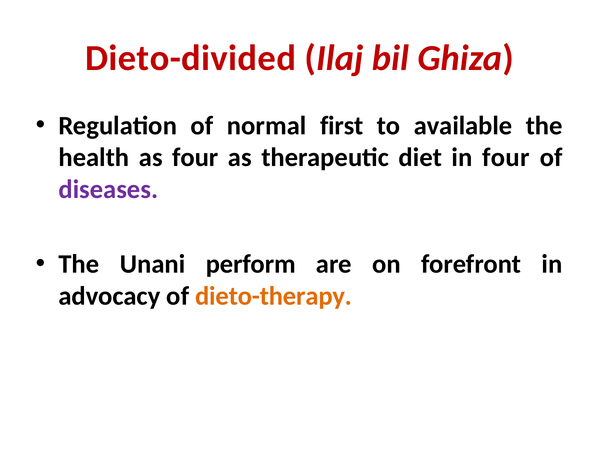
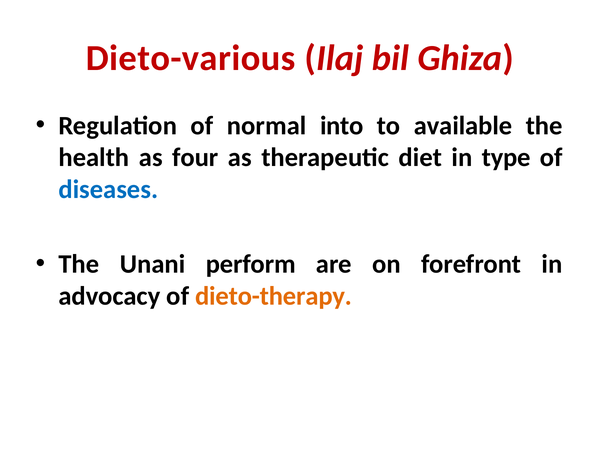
Dieto-divided: Dieto-divided -> Dieto-various (191, 58)
first: first -> into (342, 126)
in four: four -> type (506, 158)
diseases colour: purple -> blue (108, 190)
